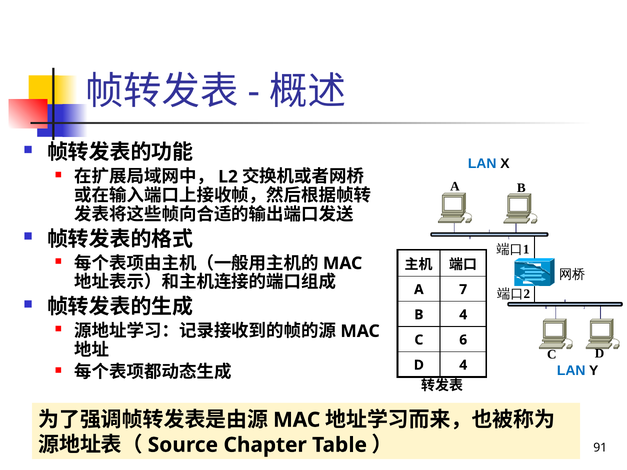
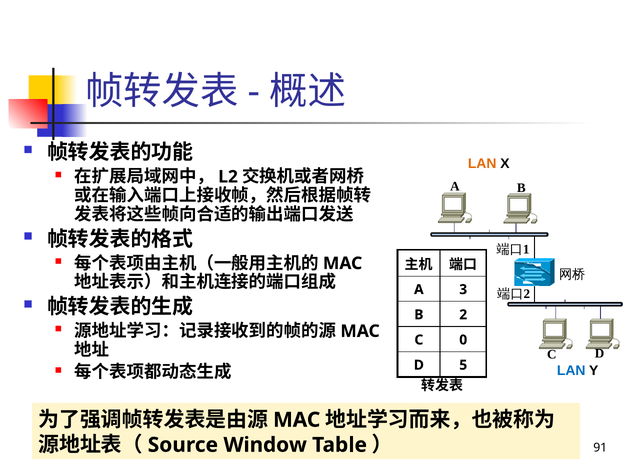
LAN colour: blue -> orange (482, 164)
7: 7 -> 3 (463, 290)
B 4: 4 -> 2 (463, 315)
6: 6 -> 0 (463, 340)
D 4: 4 -> 5 (463, 365)
Chapter: Chapter -> Window (265, 445)
